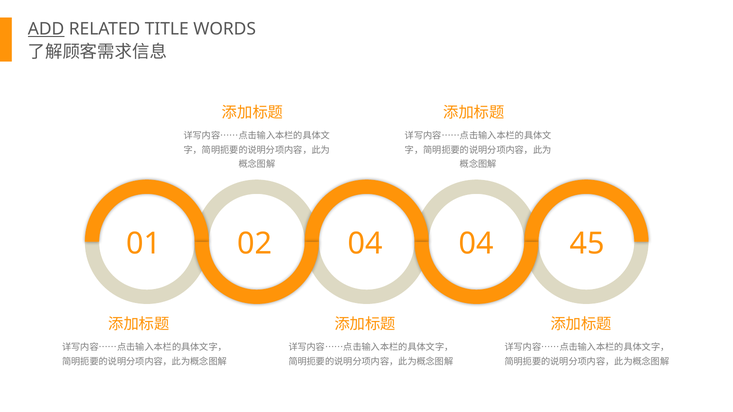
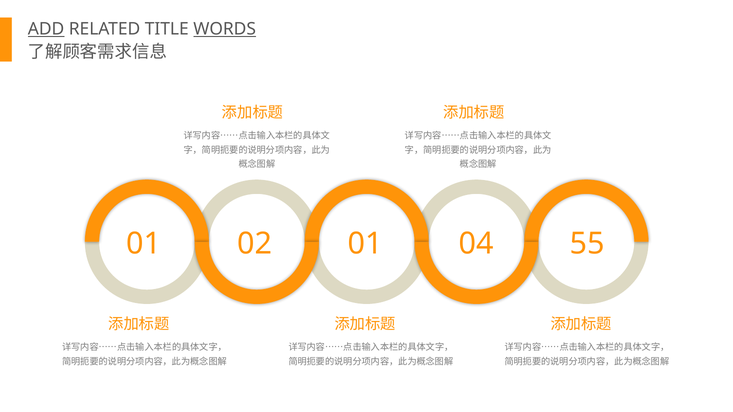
WORDS underline: none -> present (225, 29)
02 04: 04 -> 01 (365, 244)
45: 45 -> 55 (587, 244)
